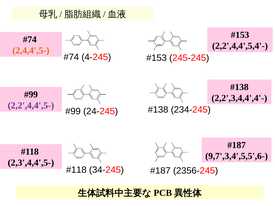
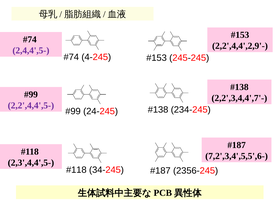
2,2',4,4',5,4'-: 2,2',4,4',5,4'- -> 2,2',4,4',2,9'- (240, 46)
2,4,4',5- colour: orange -> purple (31, 51)
2,2',3,4,4',4'-: 2,2',3,4,4',4'- -> 2,2',3,4,4',7'- (239, 98)
9,7',3,4',5,5',6-: 9,7',3,4',5,5',6- -> 7,2',3,4',5,5',6- (237, 156)
